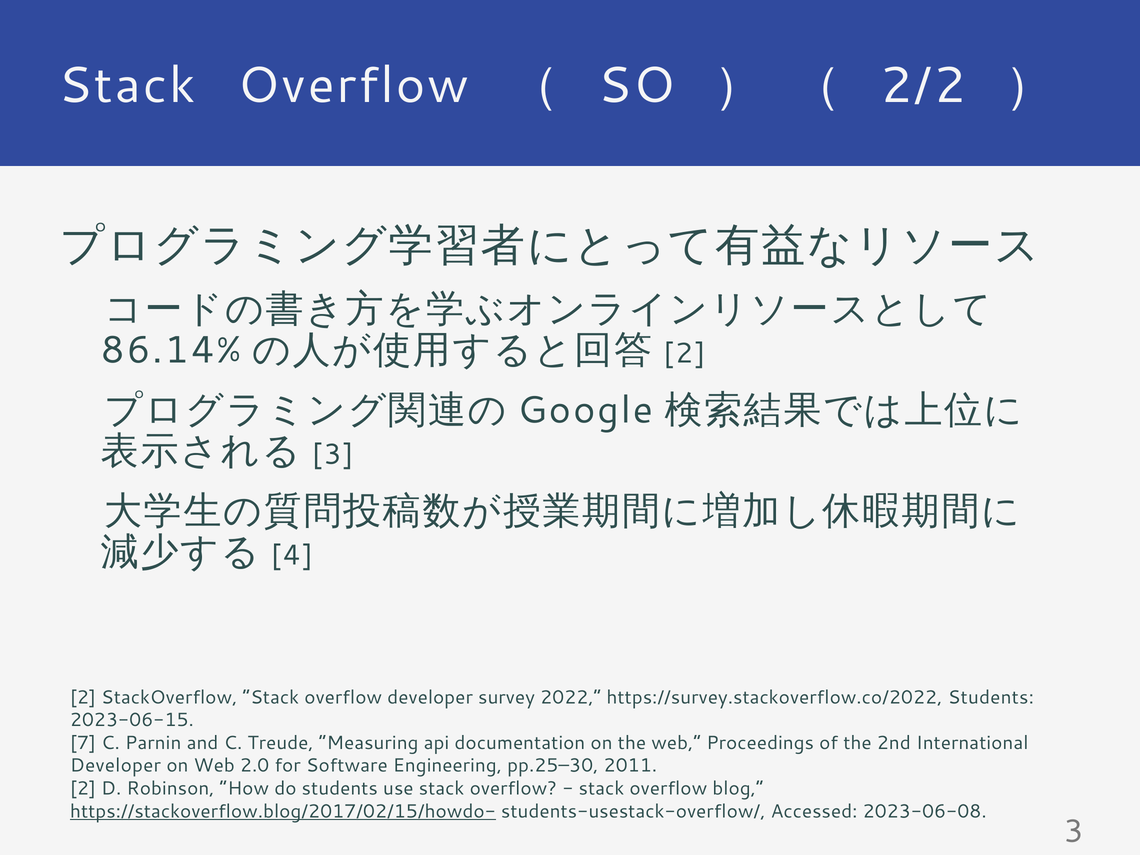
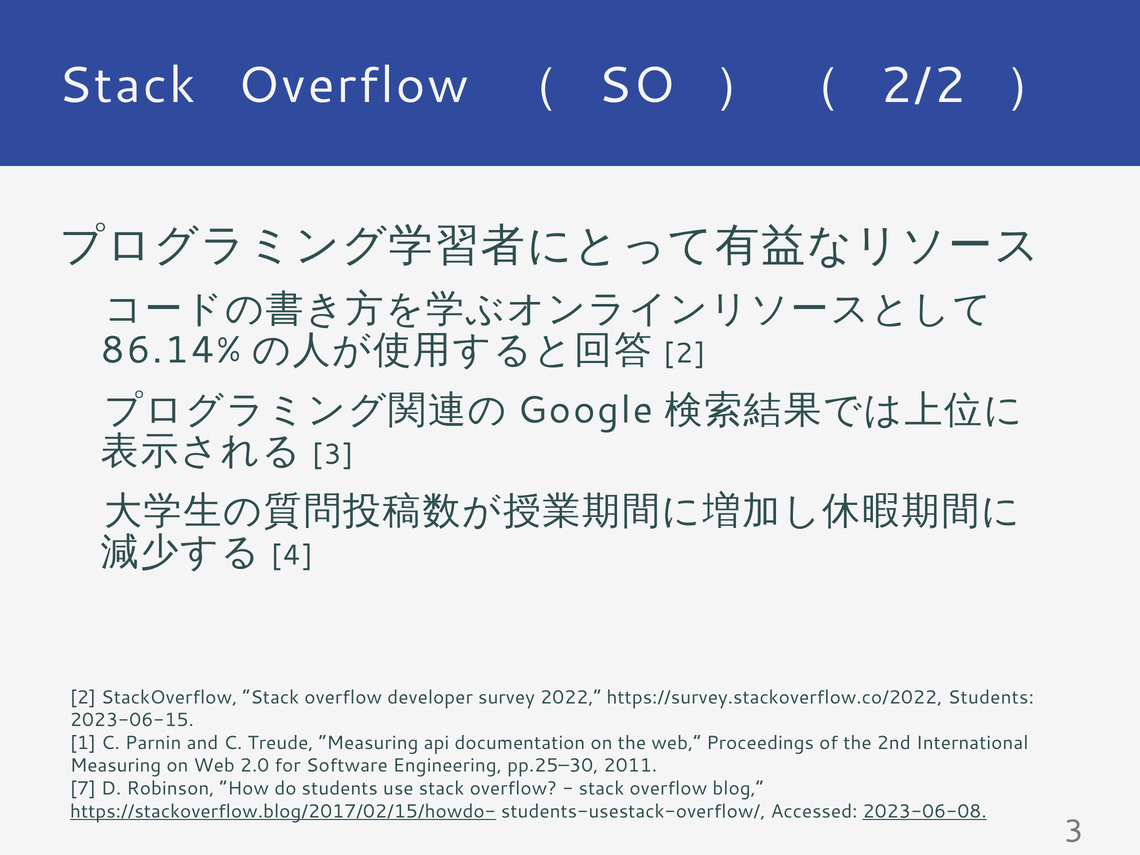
7: 7 -> 1 (83, 743)
Developer: Developer -> Measuring (116, 766)
2: 2 -> 7 (83, 789)
2023-06-08 underline: none -> present (925, 811)
